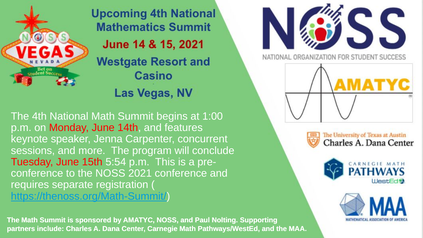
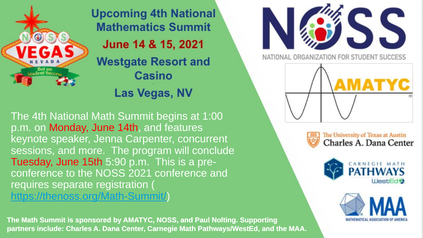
5:54: 5:54 -> 5:90 (116, 162)
